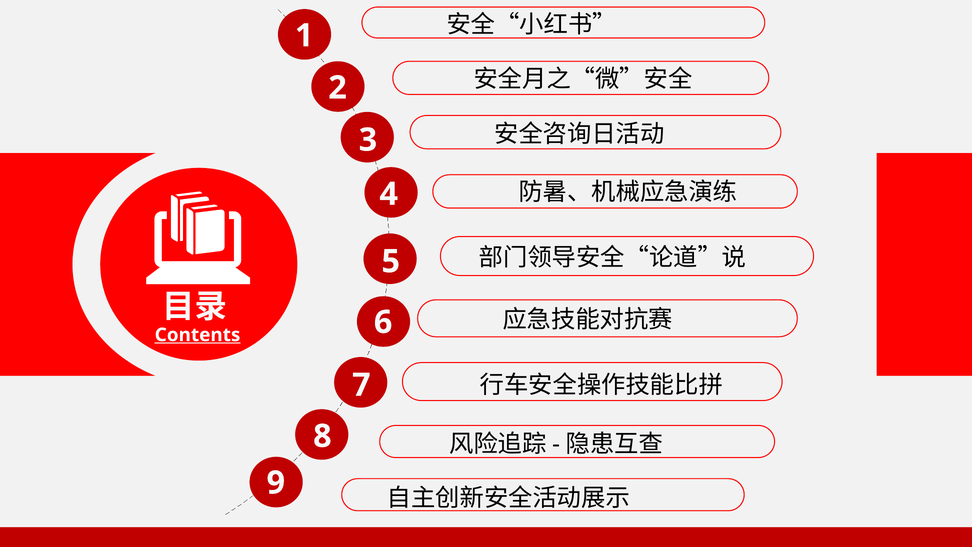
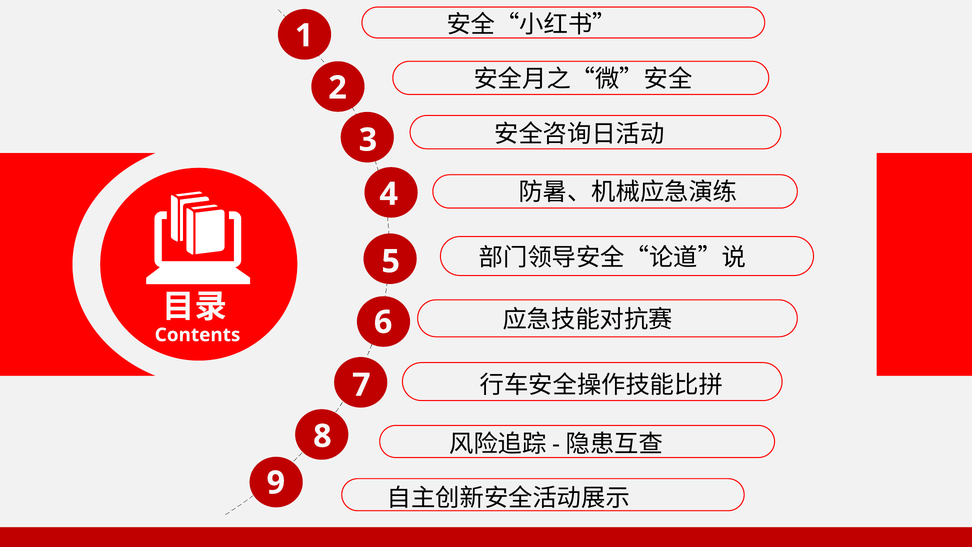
Contents underline: present -> none (198, 335)
